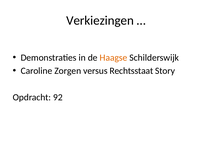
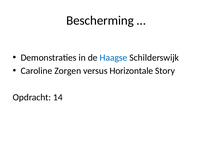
Verkiezingen: Verkiezingen -> Bescherming (100, 21)
Haagse colour: orange -> blue (113, 58)
Rechtsstaat: Rechtsstaat -> Horizontale (131, 71)
92: 92 -> 14 (58, 97)
